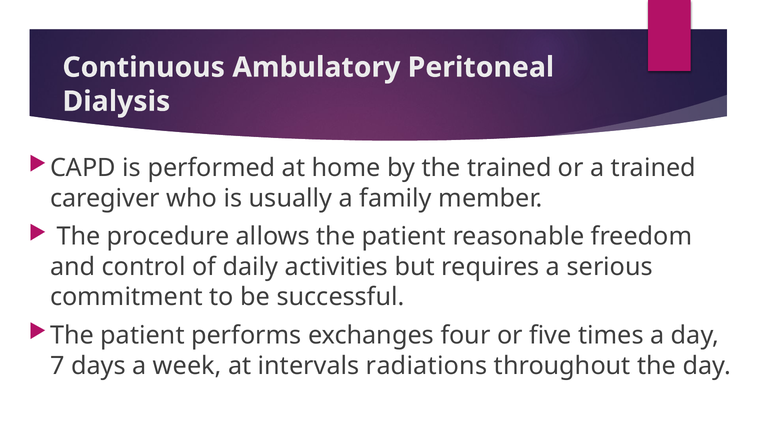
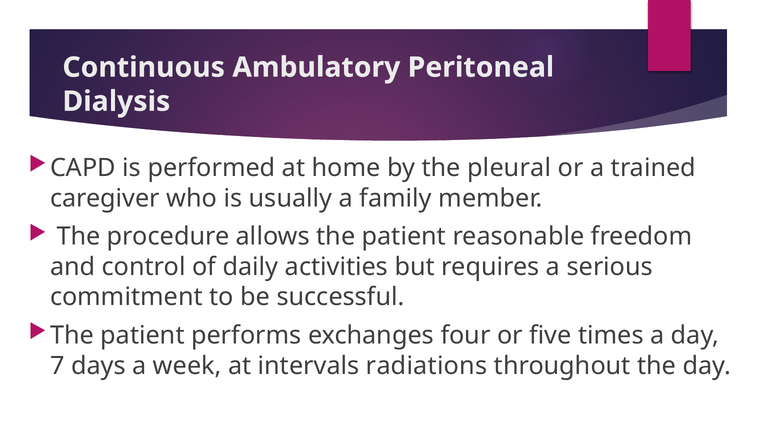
the trained: trained -> pleural (509, 168)
